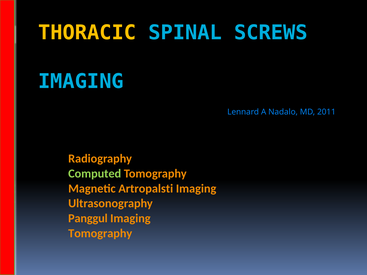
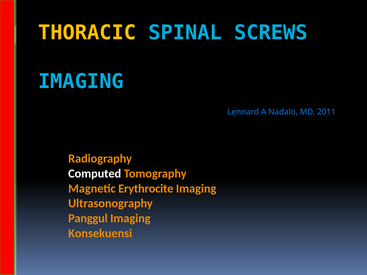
Computed colour: light green -> white (95, 174)
Artropalsti: Artropalsti -> Erythrocite (146, 189)
Tomography: Tomography -> Konsekuensi (100, 233)
